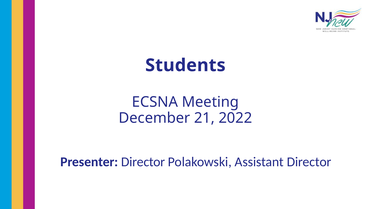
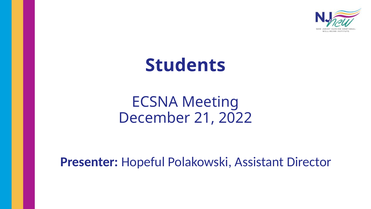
Presenter Director: Director -> Hopeful (143, 162)
